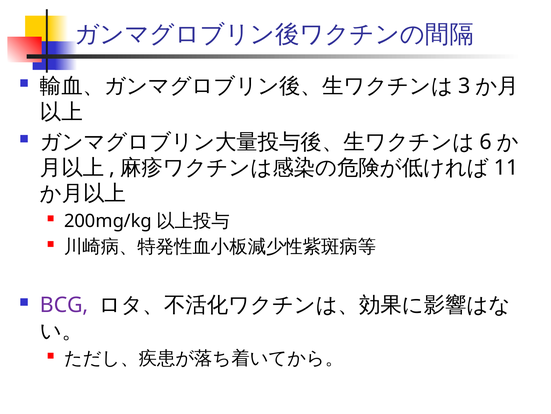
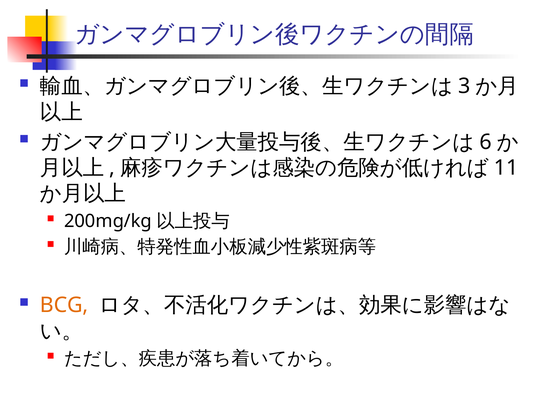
BCG colour: purple -> orange (64, 305)
